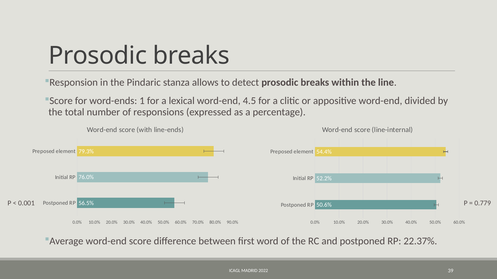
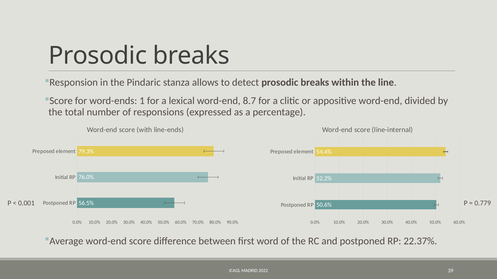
4.5: 4.5 -> 8.7 (249, 101)
